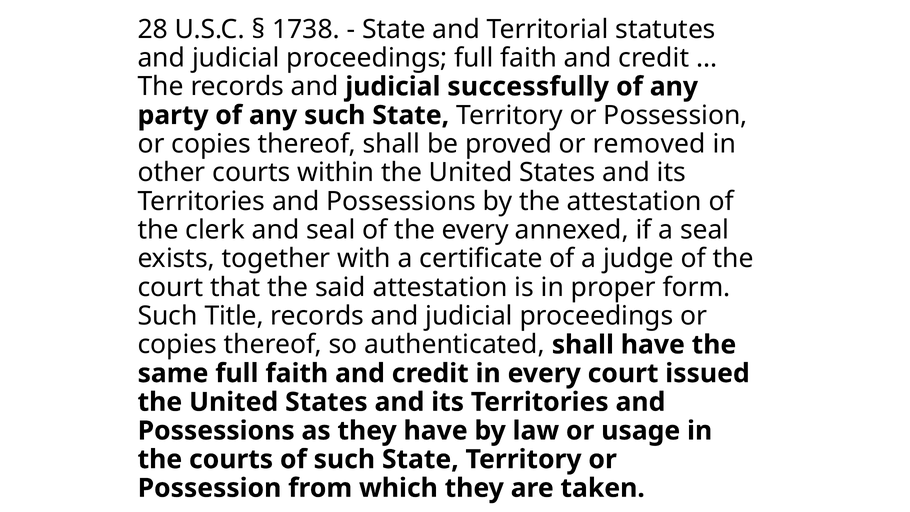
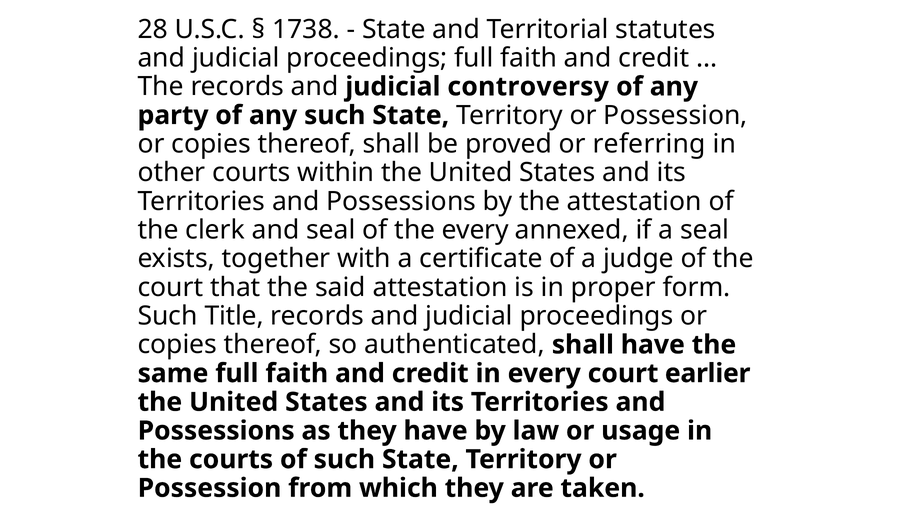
successfully: successfully -> controversy (528, 87)
removed: removed -> referring (649, 144)
issued: issued -> earlier (708, 373)
